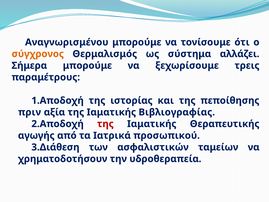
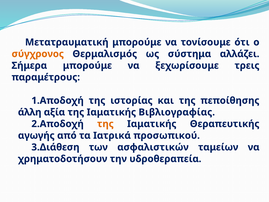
Αναγνωρισμένου: Αναγνωρισμένου -> Μετατραυματική (67, 42)
πριν: πριν -> άλλη (30, 112)
της colour: red -> orange (105, 124)
